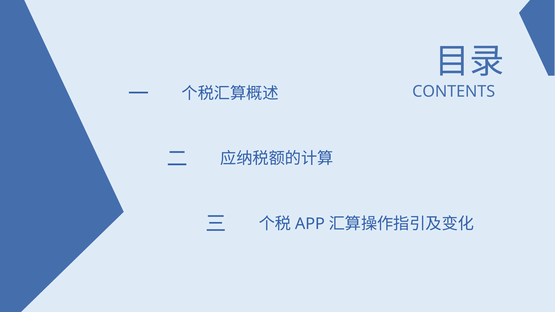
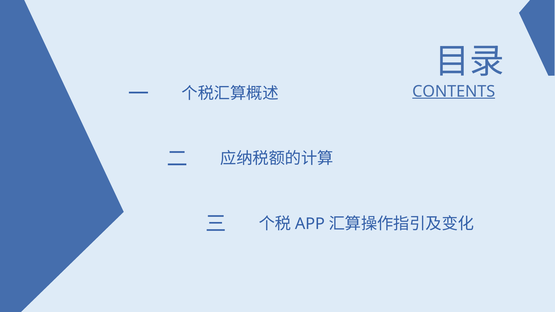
CONTENTS underline: none -> present (454, 91)
